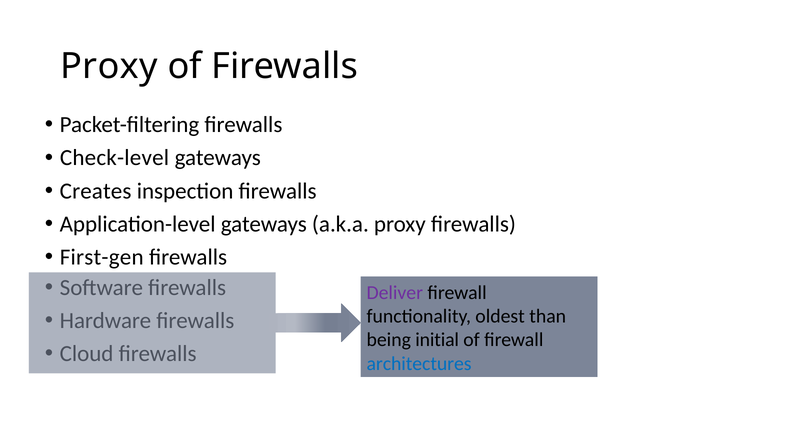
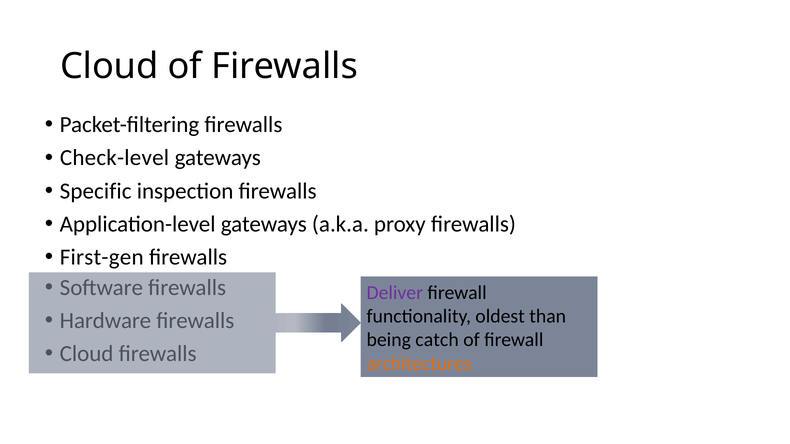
Proxy: Proxy -> Cloud (109, 66)
Creates: Creates -> Specific (96, 191)
initial: initial -> catch (437, 340)
architectures colour: blue -> orange (419, 364)
